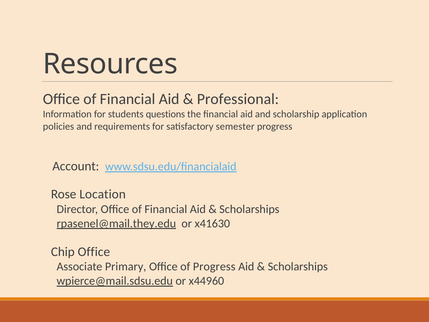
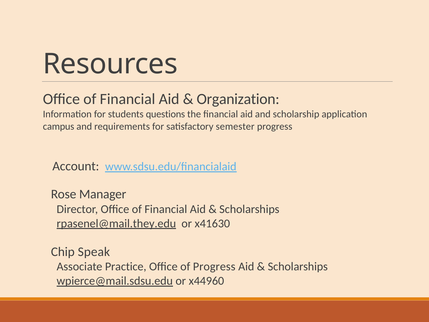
Professional: Professional -> Organization (238, 99)
policies: policies -> campus (59, 126)
Location: Location -> Manager (103, 194)
Chip Office: Office -> Speak (94, 252)
Primary: Primary -> Practice (126, 266)
